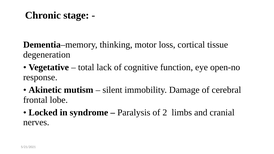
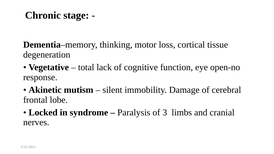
2: 2 -> 3 (165, 113)
